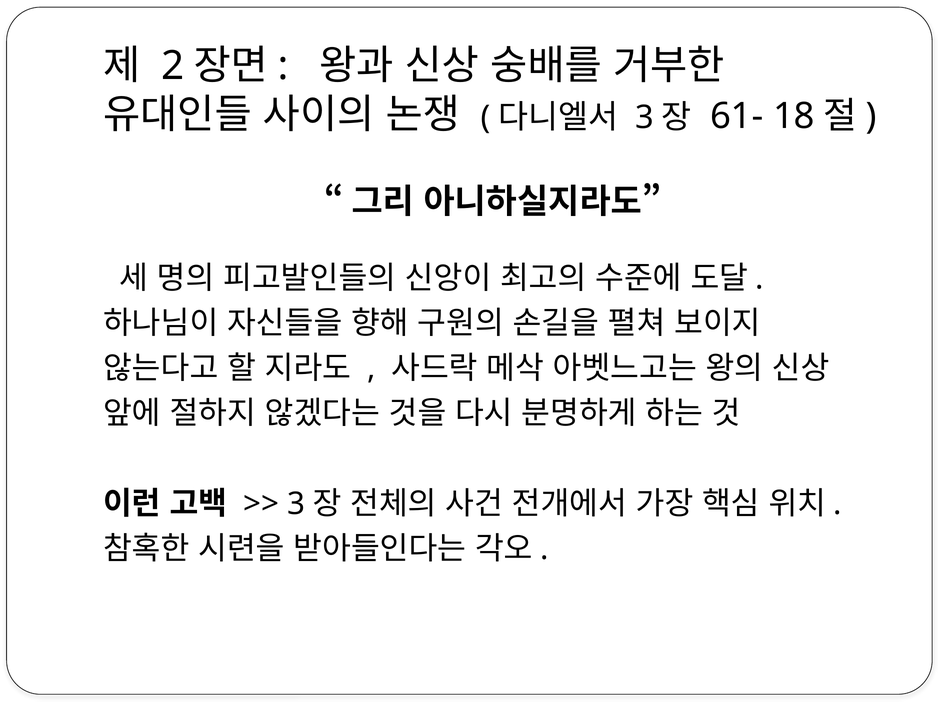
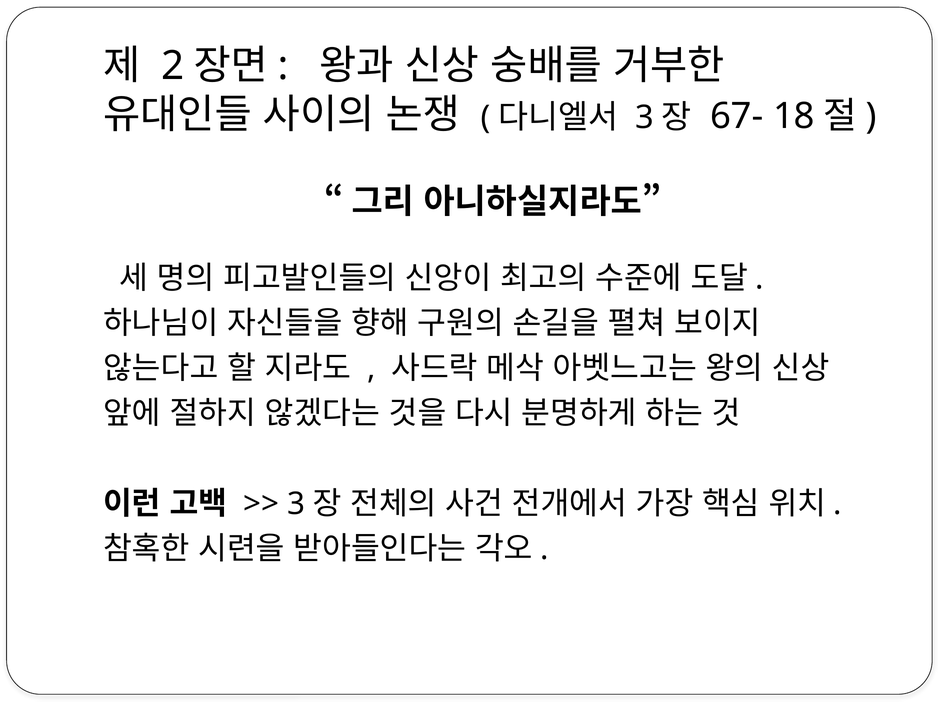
61-: 61- -> 67- (737, 116)
